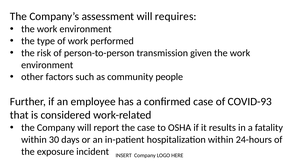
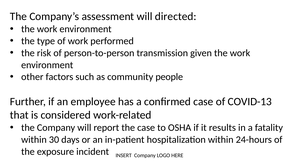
requires: requires -> directed (176, 16)
COVID-93: COVID-93 -> COVID-13 (250, 102)
